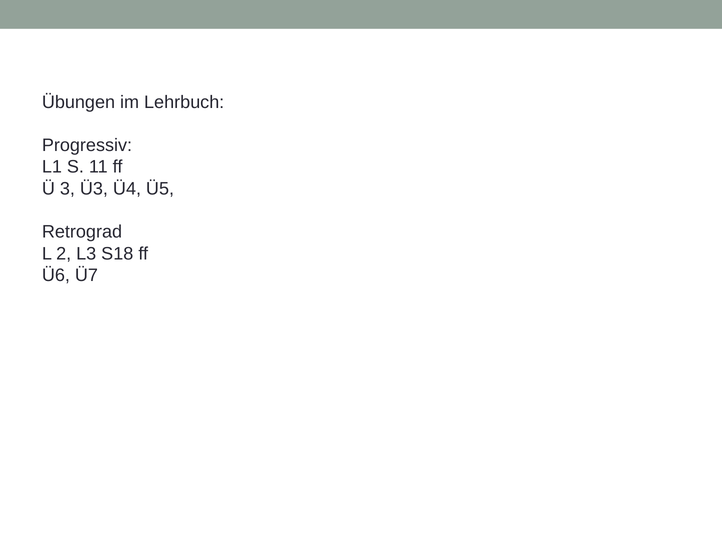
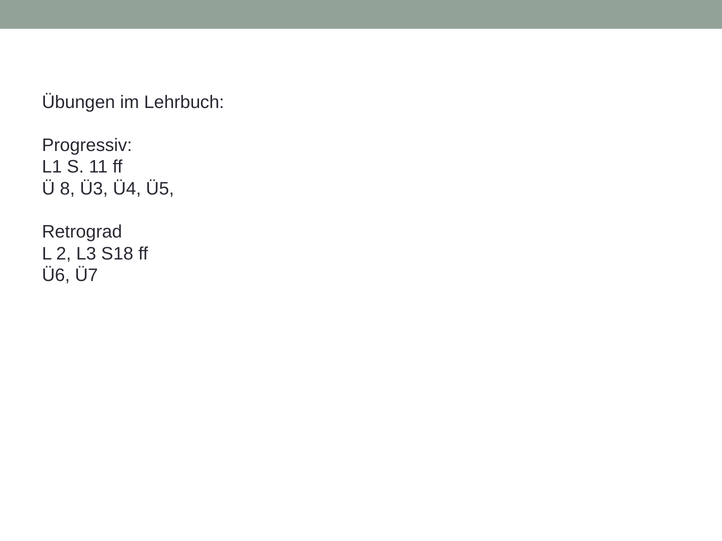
3: 3 -> 8 (67, 189)
